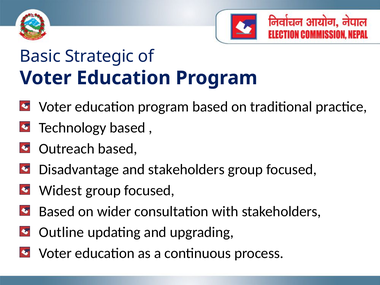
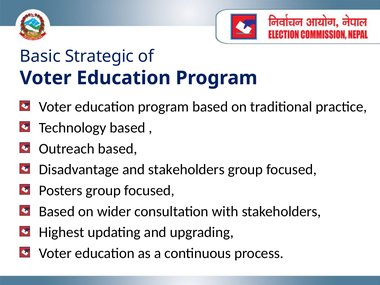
Widest: Widest -> Posters (61, 190)
Outline: Outline -> Highest (62, 232)
